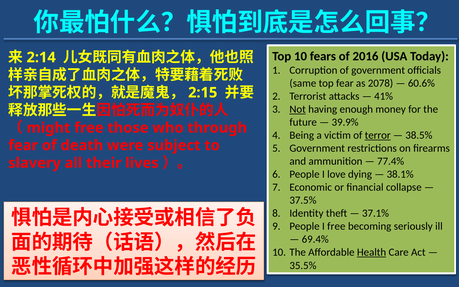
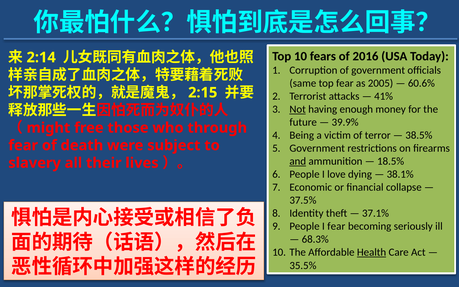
2078: 2078 -> 2005 (381, 83)
terror underline: present -> none (378, 135)
and underline: none -> present (298, 161)
77.4%: 77.4% -> 18.5% (391, 161)
I free: free -> fear (336, 226)
69.4%: 69.4% -> 68.3% (315, 239)
